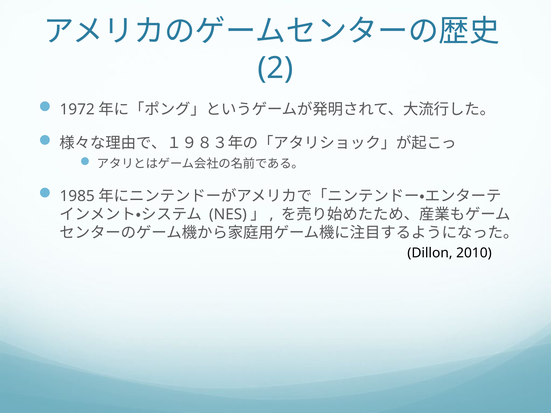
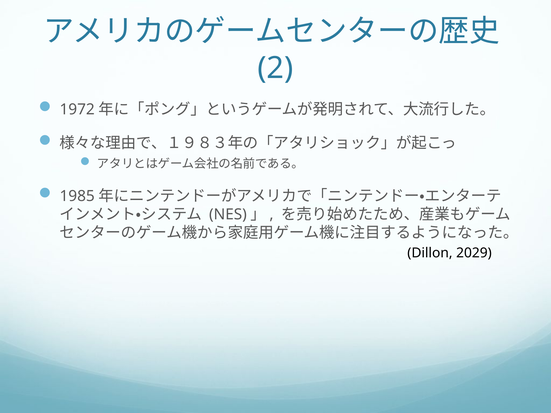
2010: 2010 -> 2029 (474, 253)
